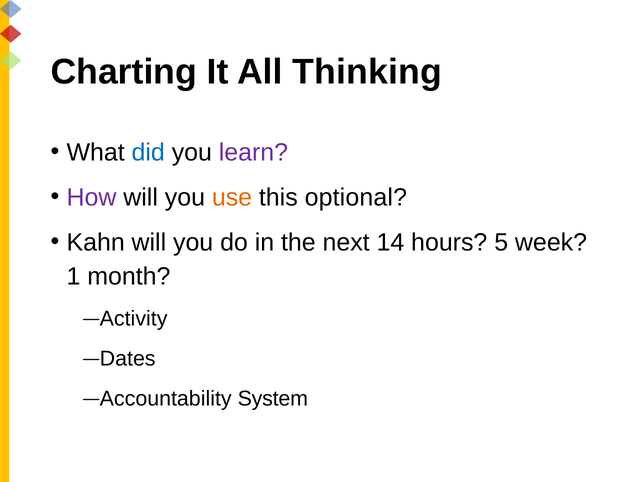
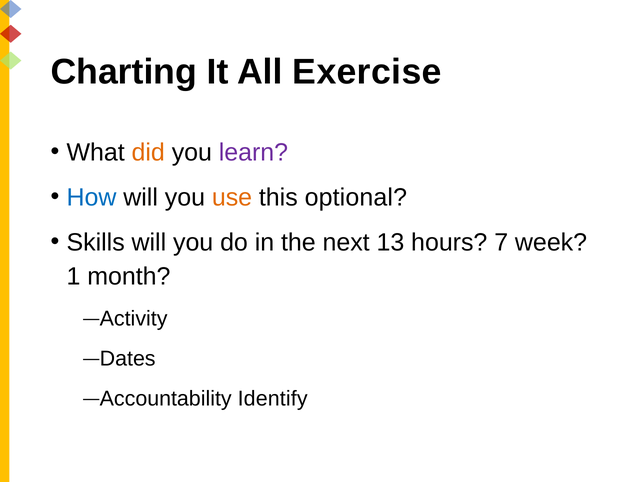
Thinking: Thinking -> Exercise (367, 72)
did colour: blue -> orange (148, 152)
How colour: purple -> blue (92, 197)
Kahn: Kahn -> Skills (96, 242)
14: 14 -> 13 (390, 242)
5: 5 -> 7 (501, 242)
System: System -> Identify (273, 398)
